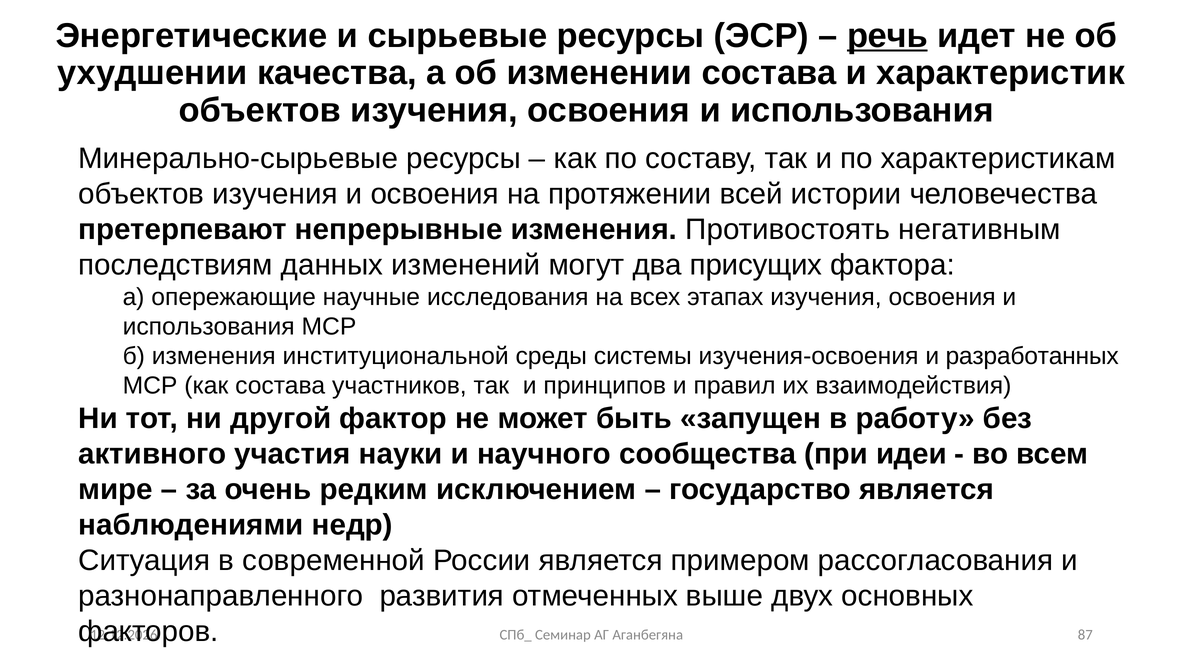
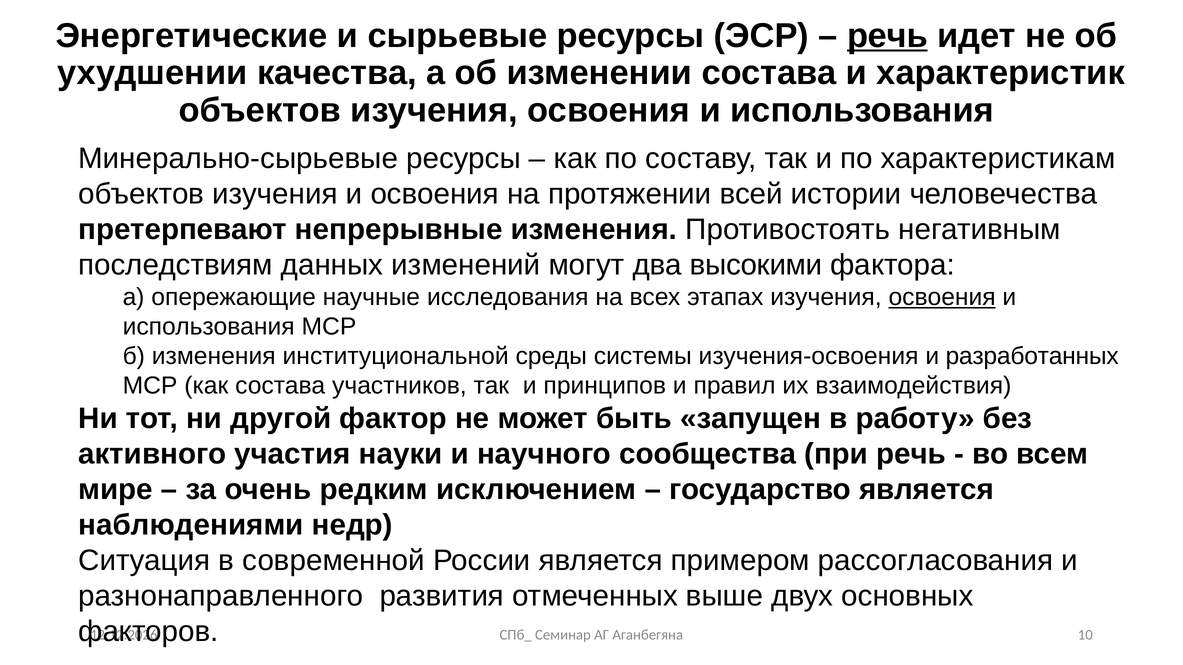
присущих: присущих -> высокими (756, 265)
освоения underline: none -> present (942, 297)
при идеи: идеи -> речь (911, 454)
87: 87 -> 10 (1085, 635)
